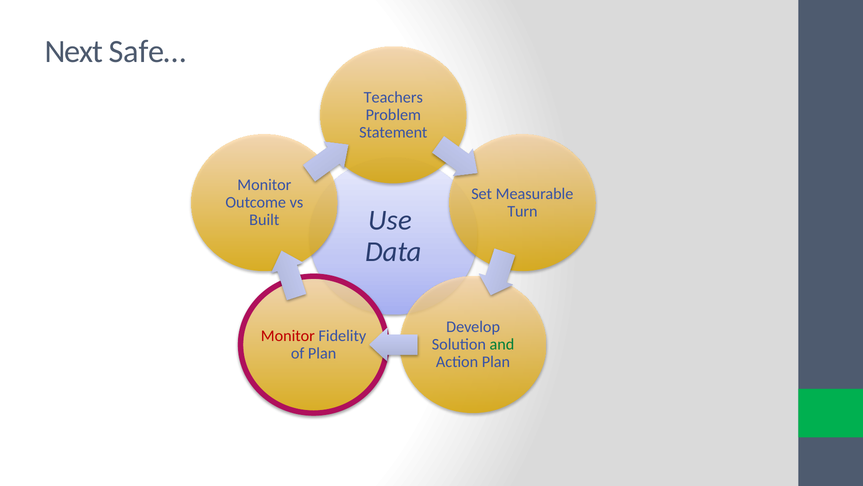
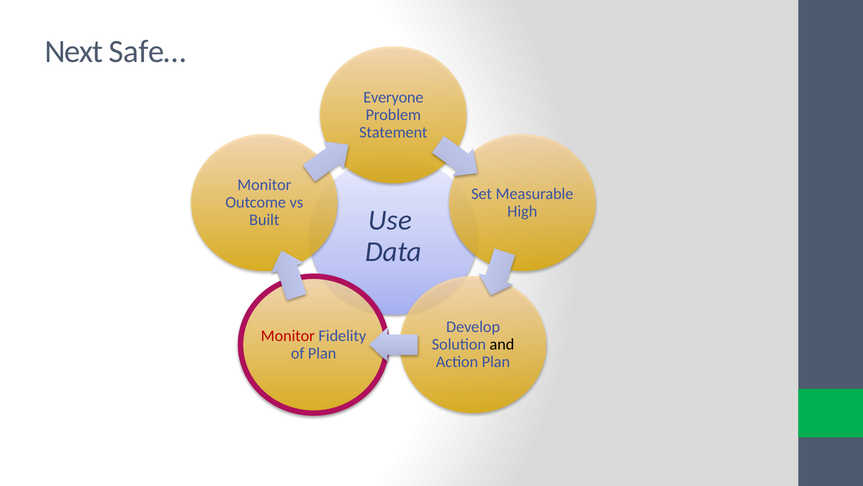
Teachers: Teachers -> Everyone (393, 97)
Turn: Turn -> High (522, 211)
and colour: green -> black (502, 344)
